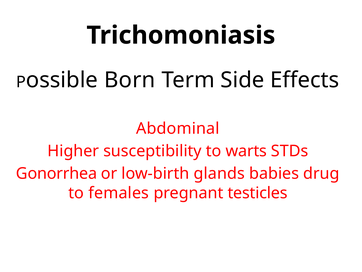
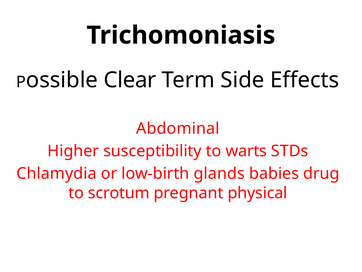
Born: Born -> Clear (130, 80)
Gonorrhea: Gonorrhea -> Chlamydia (56, 173)
females: females -> scrotum (119, 193)
testicles: testicles -> physical (258, 193)
